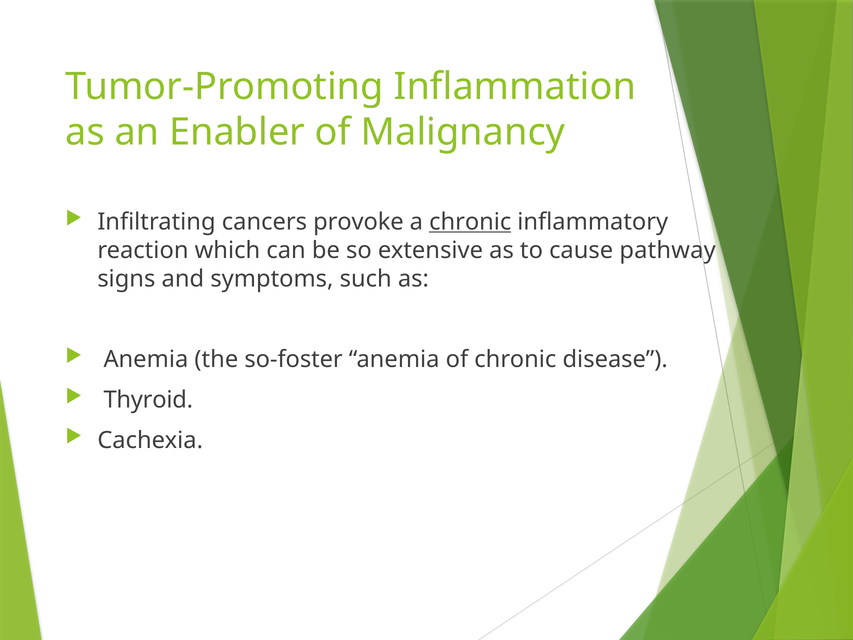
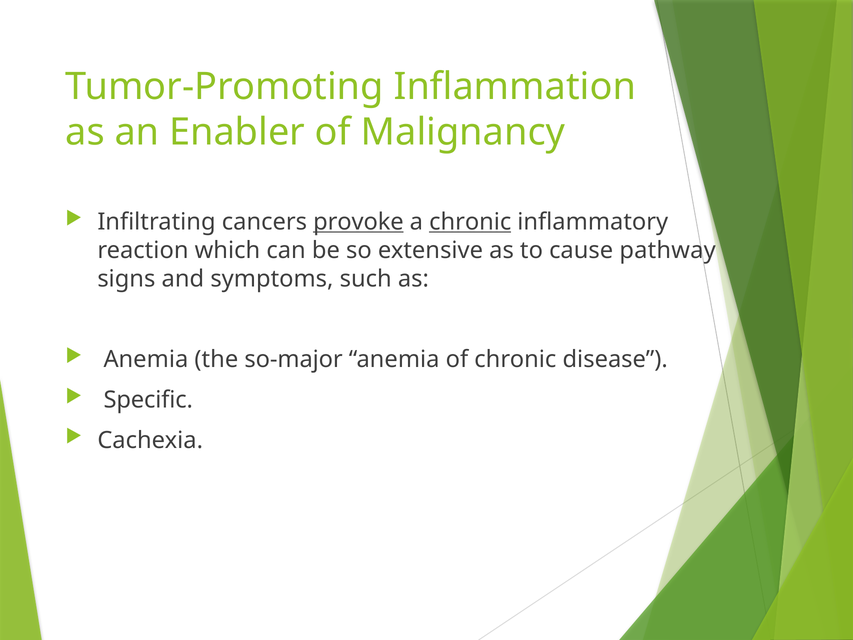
provoke underline: none -> present (358, 222)
so-foster: so-foster -> so-major (294, 359)
Thyroid: Thyroid -> Specific (148, 400)
